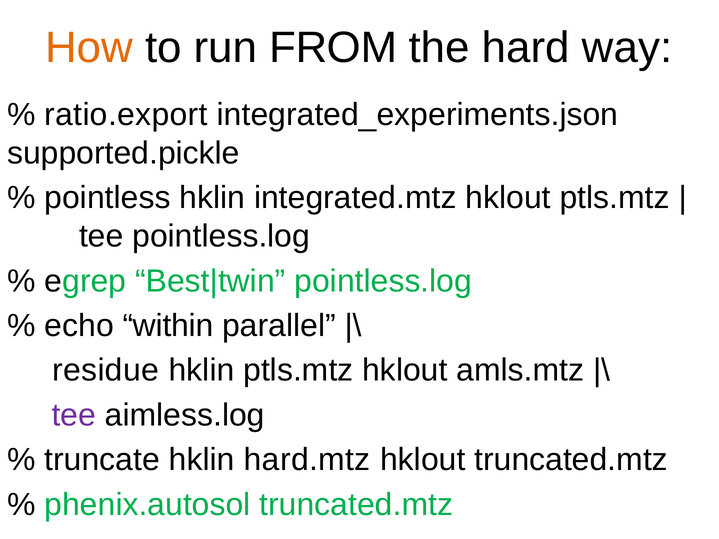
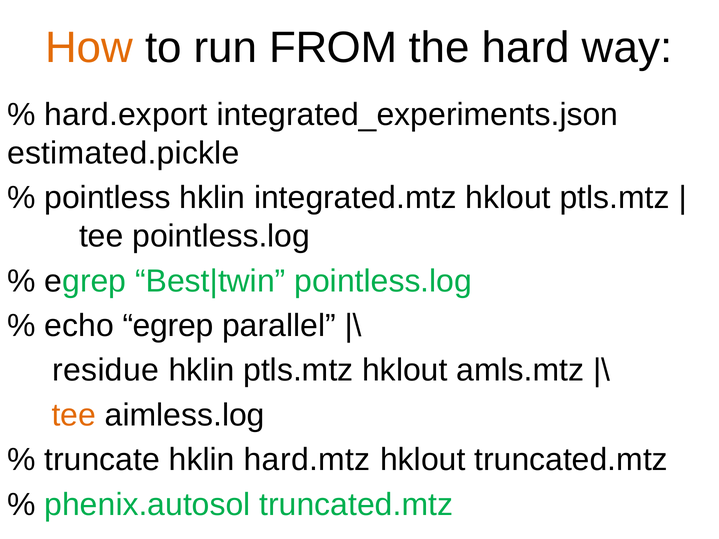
ratio.export: ratio.export -> hard.export (126, 115)
supported.pickle: supported.pickle -> estimated.pickle (123, 153)
echo within: within -> egrep (168, 326)
tee colour: purple -> orange (74, 415)
